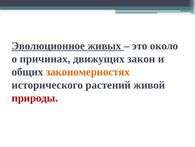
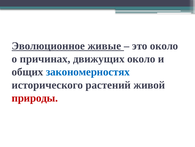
живых: живых -> живые (104, 46)
движущих закон: закон -> около (141, 59)
закономерностях colour: orange -> blue (88, 72)
